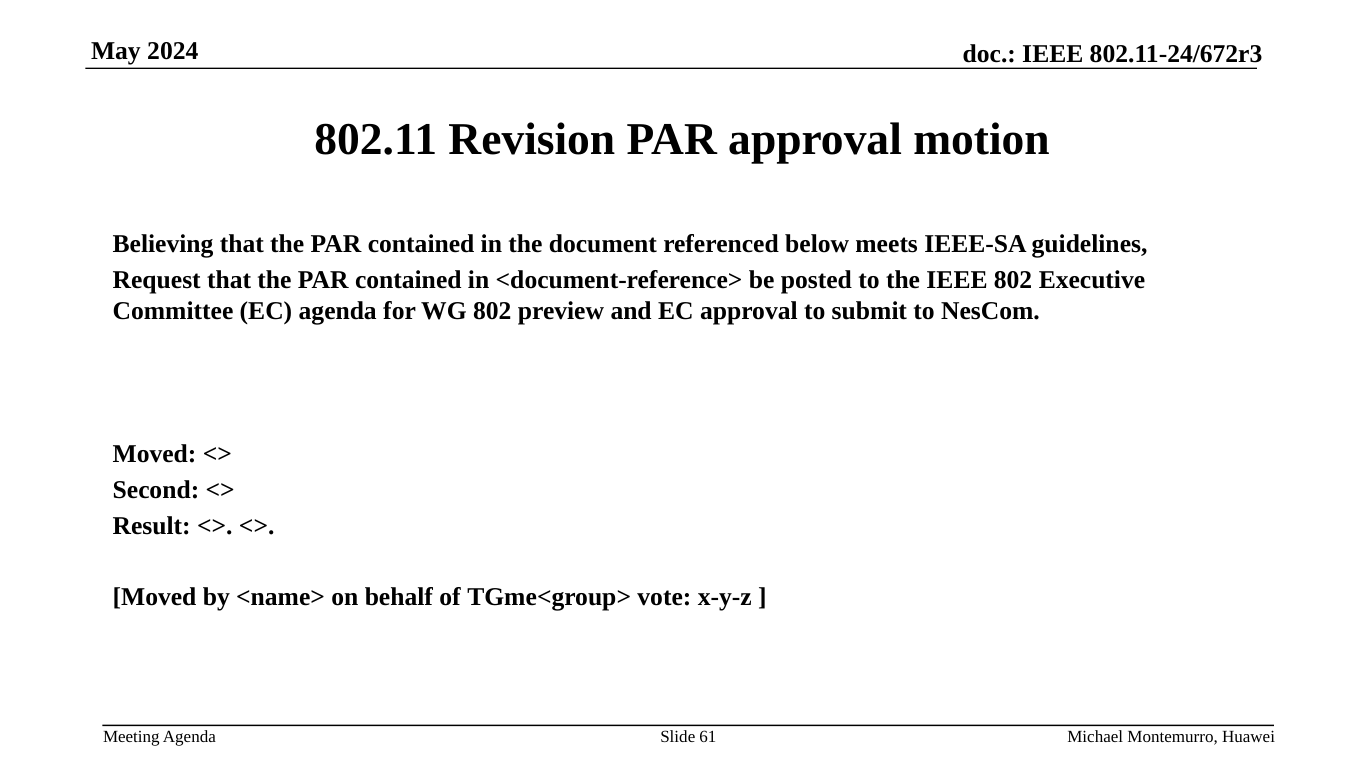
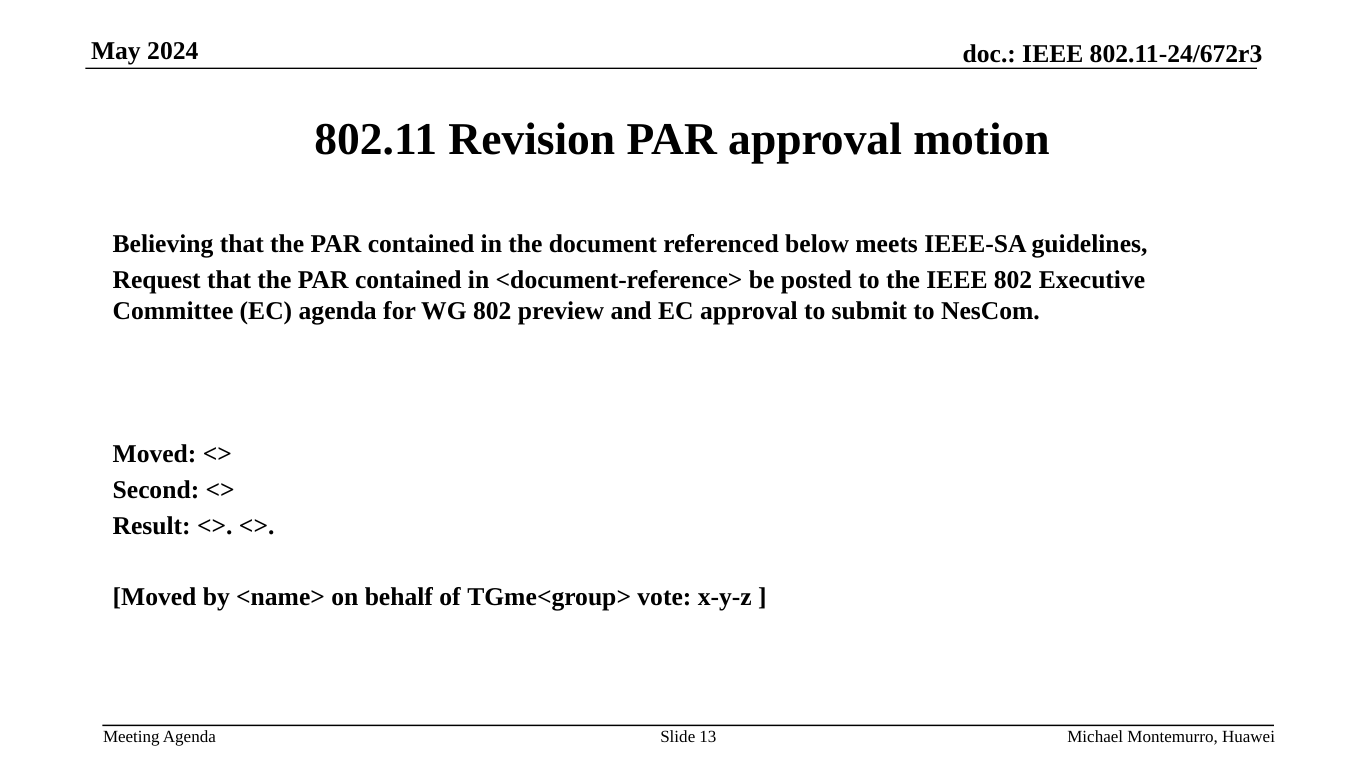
61: 61 -> 13 (708, 736)
